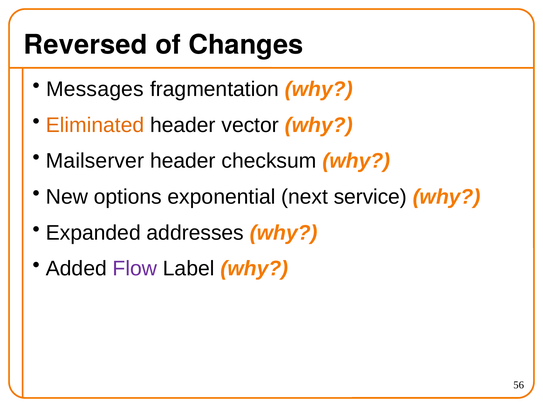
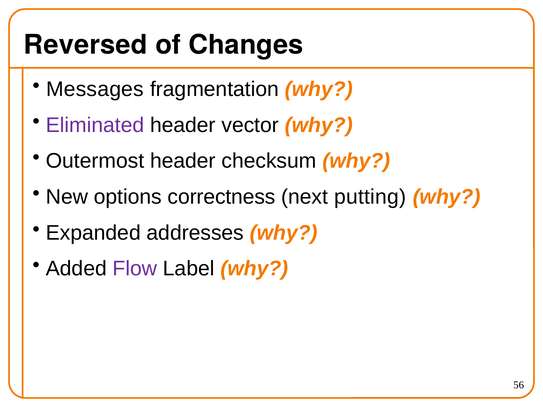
Eliminated colour: orange -> purple (95, 125)
Mailserver: Mailserver -> Outermost (95, 161)
exponential: exponential -> correctness (222, 197)
service: service -> putting (370, 197)
